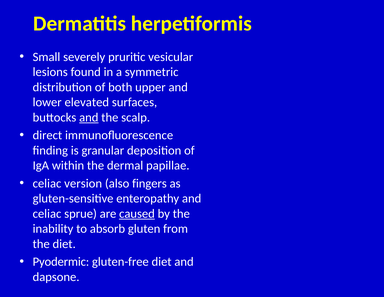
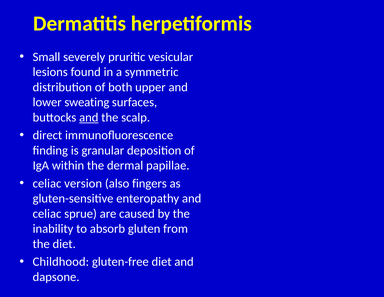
elevated: elevated -> sweating (87, 102)
caused underline: present -> none (137, 213)
Pyodermic: Pyodermic -> Childhood (61, 262)
